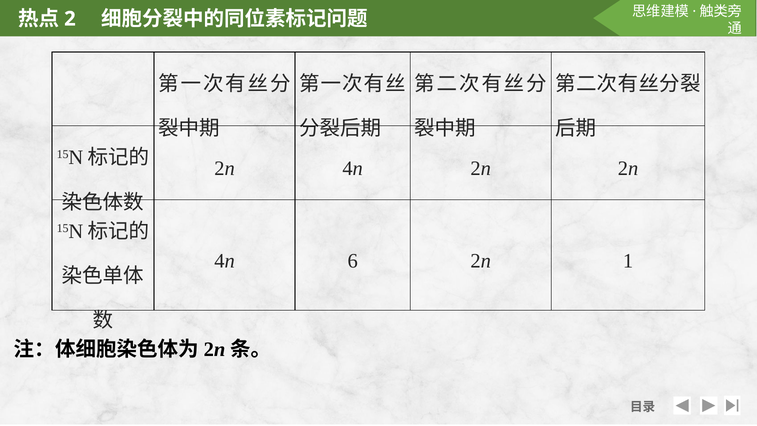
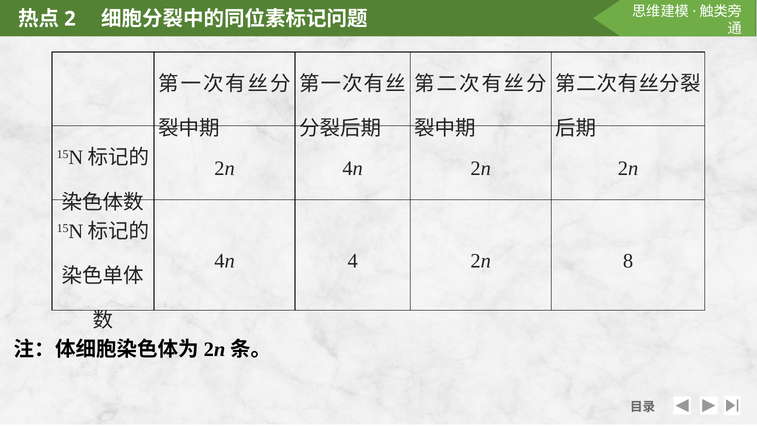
6: 6 -> 4 (353, 261)
1: 1 -> 8 (628, 261)
